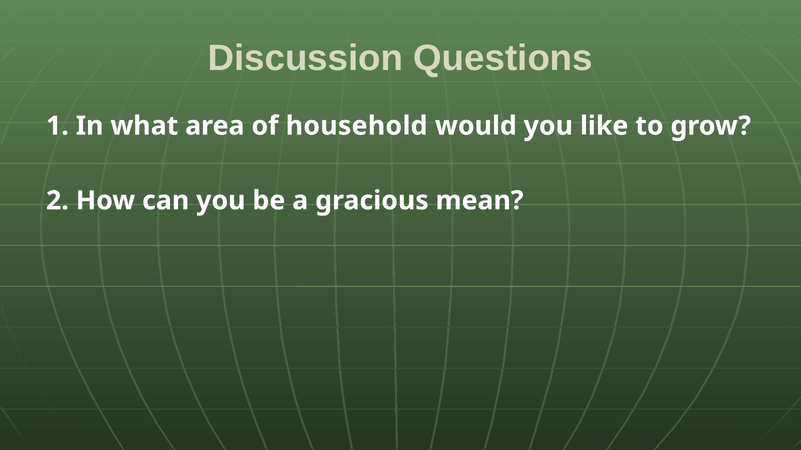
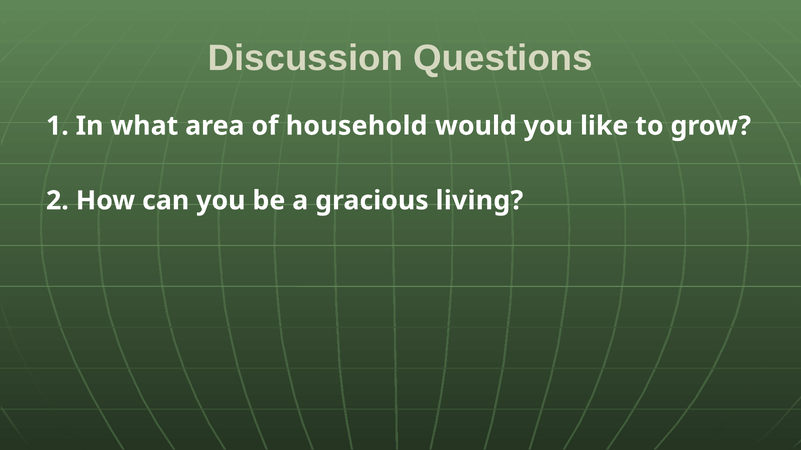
mean: mean -> living (479, 201)
